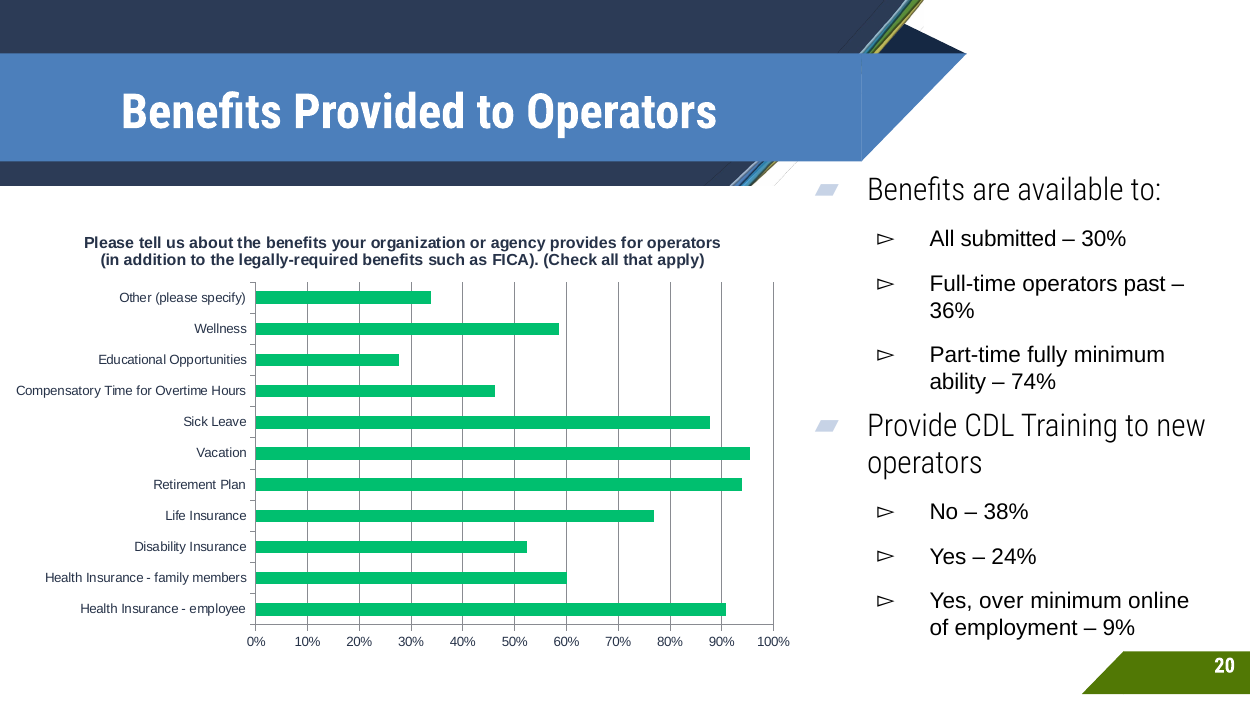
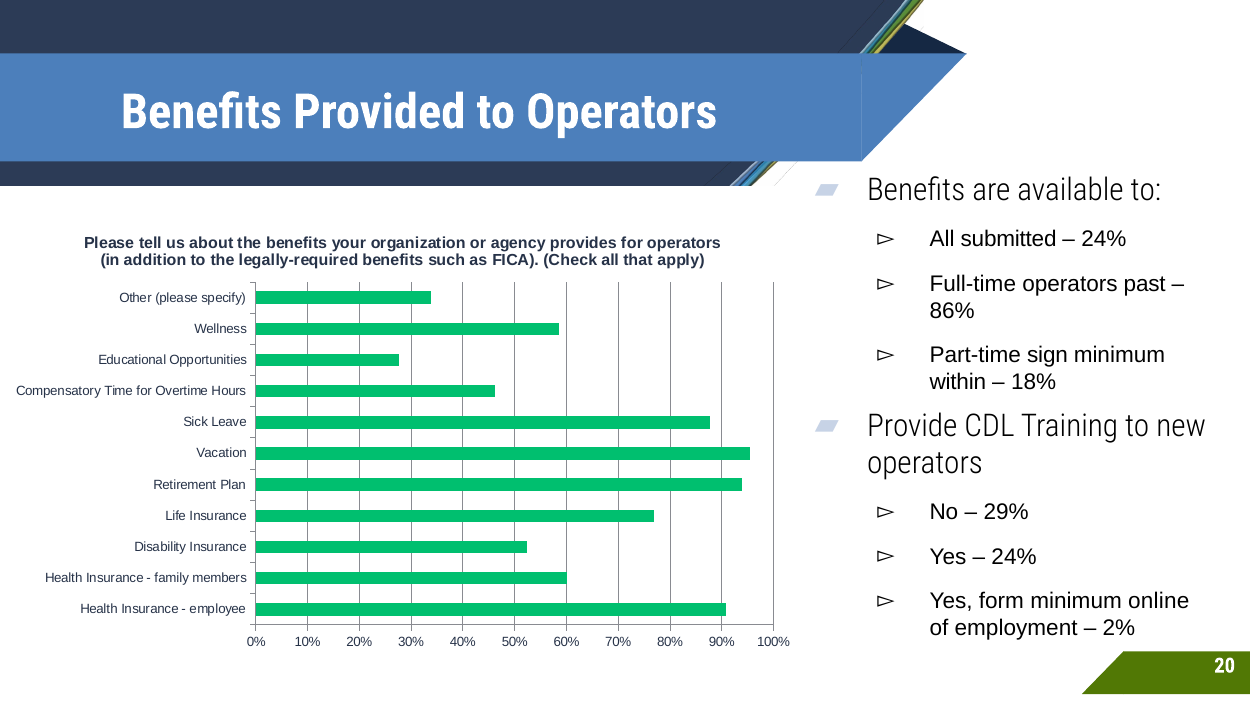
30%: 30% -> 24% (1104, 239)
36%: 36% -> 86% (952, 311)
fully: fully -> sign (1048, 355)
ability: ability -> within (958, 382)
74%: 74% -> 18% (1034, 382)
38%: 38% -> 29% (1006, 512)
over: over -> form (1001, 601)
9%: 9% -> 2% (1119, 628)
